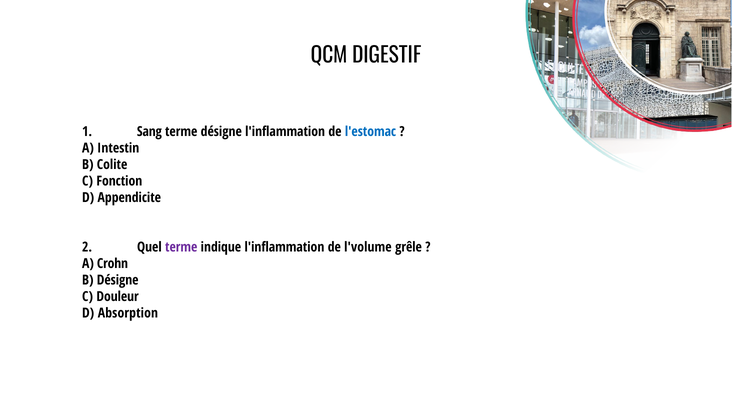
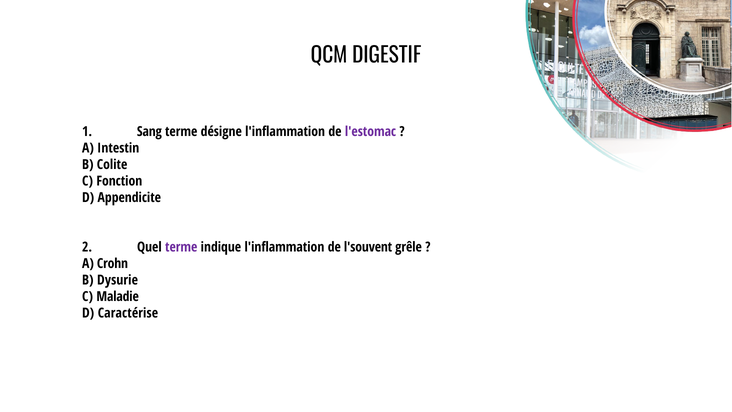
l'estomac colour: blue -> purple (371, 132)
l'volume: l'volume -> l'souvent (368, 247)
B Désigne: Désigne -> Dysurie (118, 280)
Douleur: Douleur -> Maladie (118, 297)
Absorption: Absorption -> Caractérise (128, 313)
